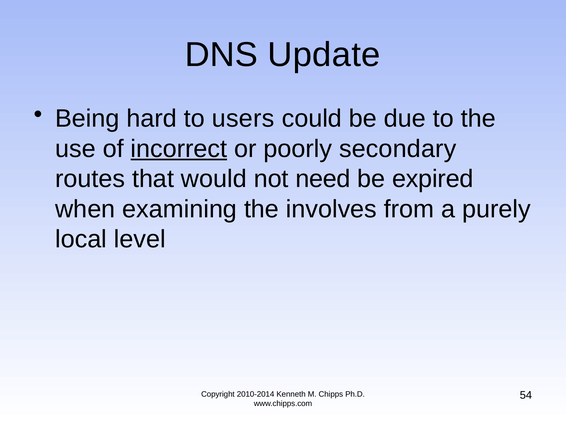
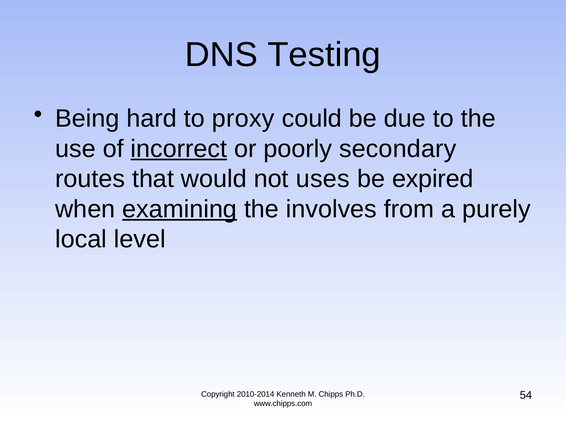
Update: Update -> Testing (324, 55)
users: users -> proxy (243, 119)
need: need -> uses (323, 179)
examining underline: none -> present (180, 209)
